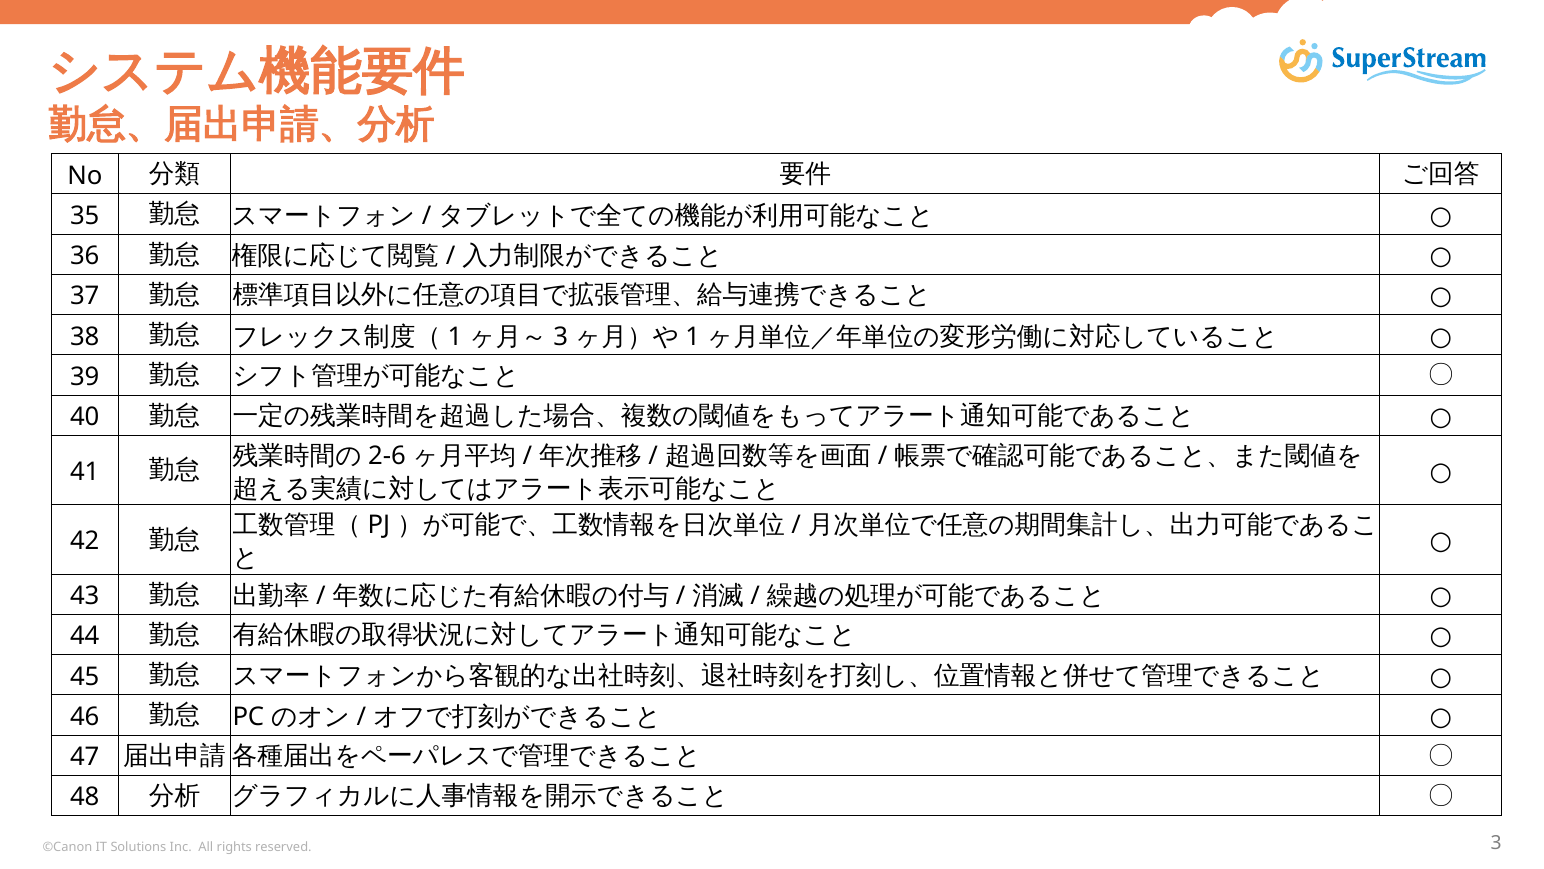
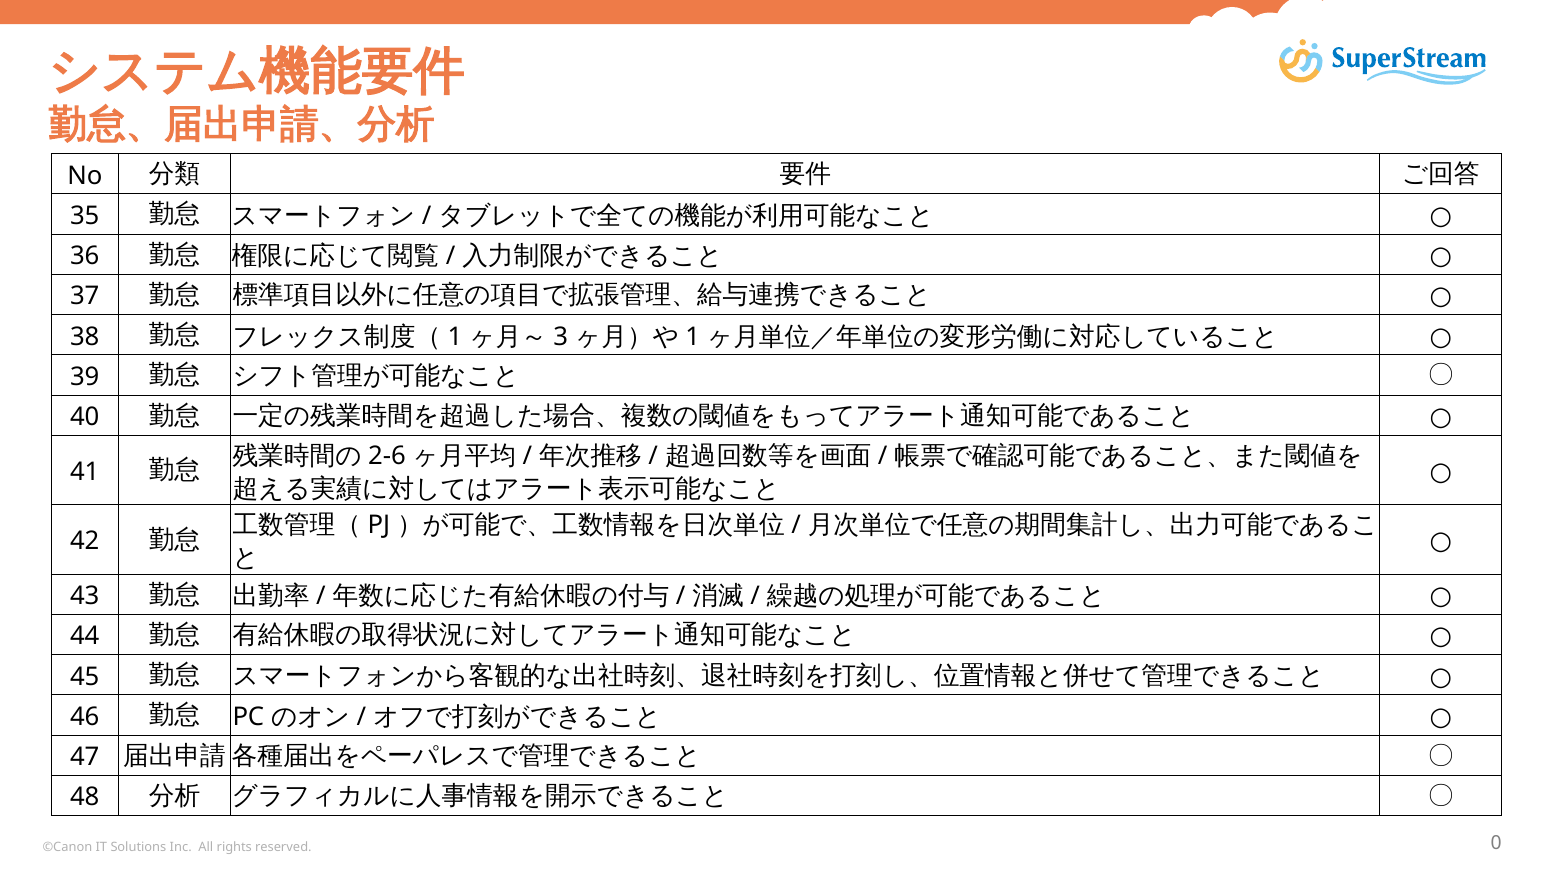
reserved 3: 3 -> 0 (1496, 842)
